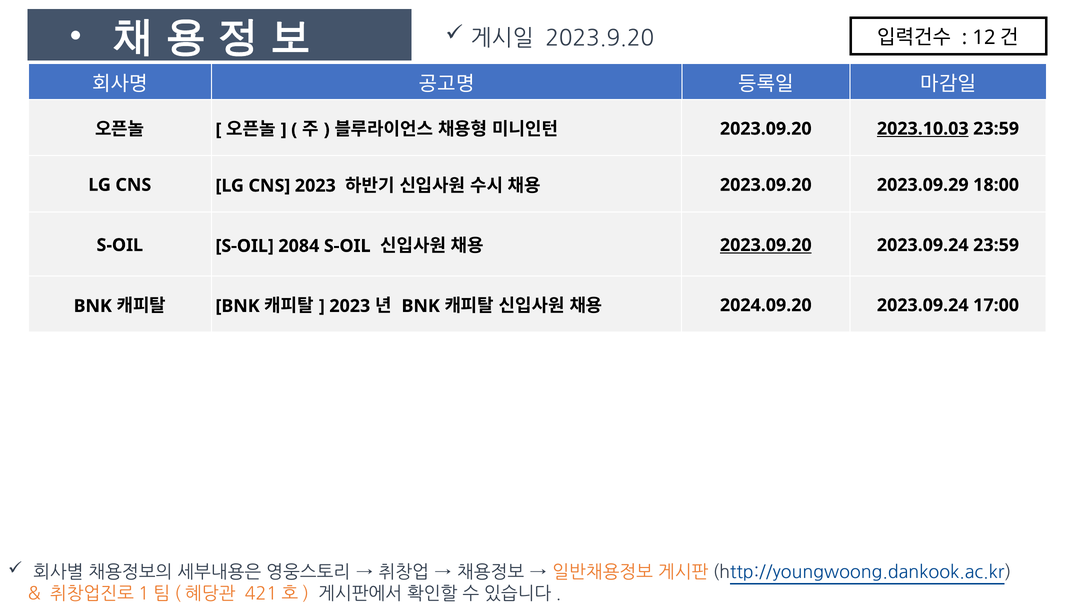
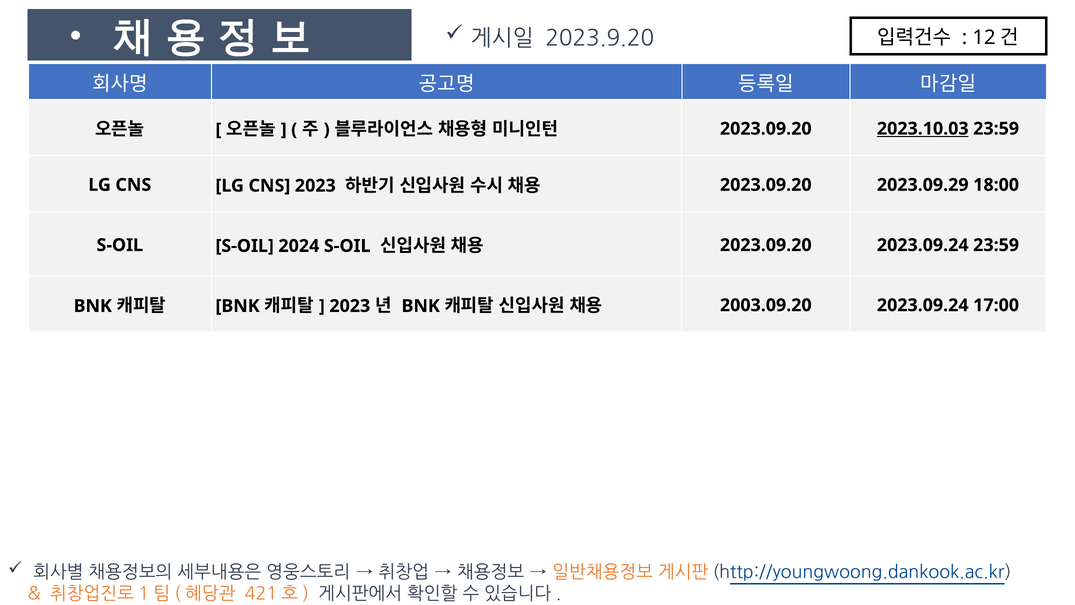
2084: 2084 -> 2024 (299, 246)
2023.09.20 underline: present -> none (766, 245)
2024.09.20: 2024.09.20 -> 2003.09.20 (766, 305)
